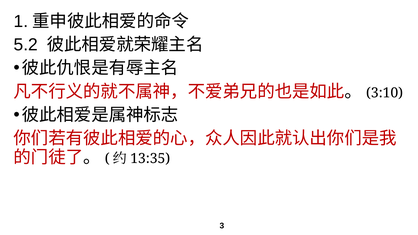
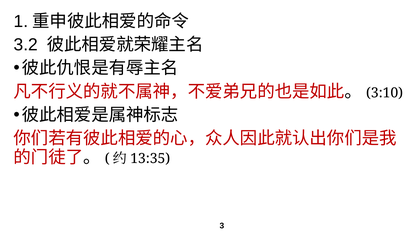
5.2: 5.2 -> 3.2 (26, 45)
